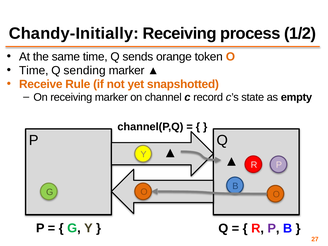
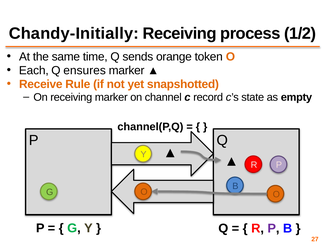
Time: Time -> Each (34, 70)
sending: sending -> ensures (85, 70)
